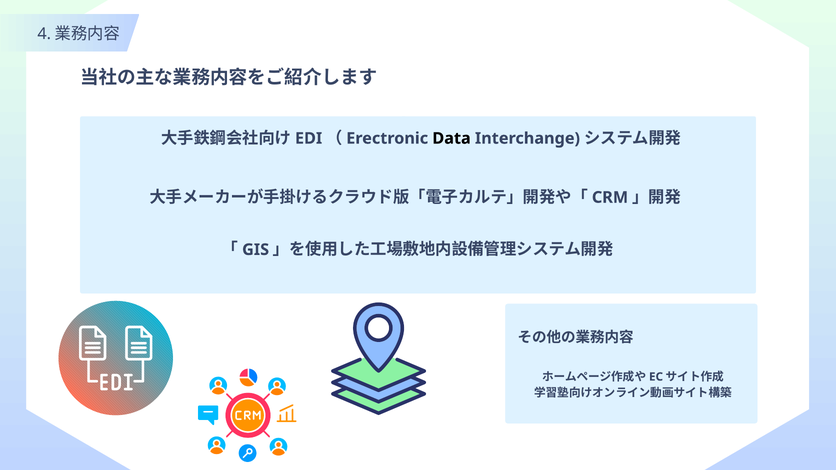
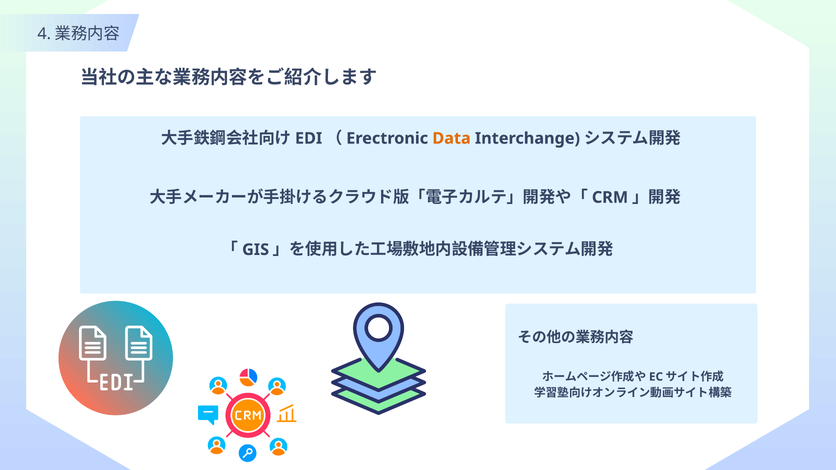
Data colour: black -> orange (452, 138)
